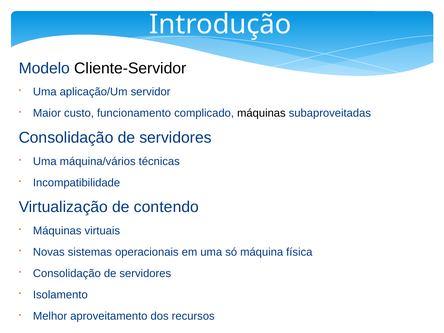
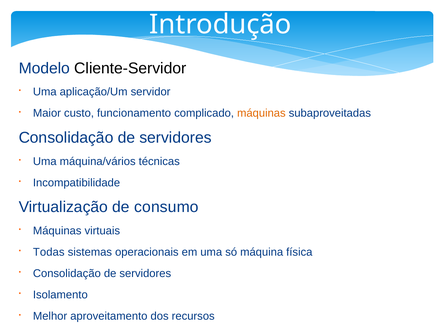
máquinas colour: black -> orange (261, 113)
contendo: contendo -> consumo (166, 207)
Novas: Novas -> Todas (49, 252)
